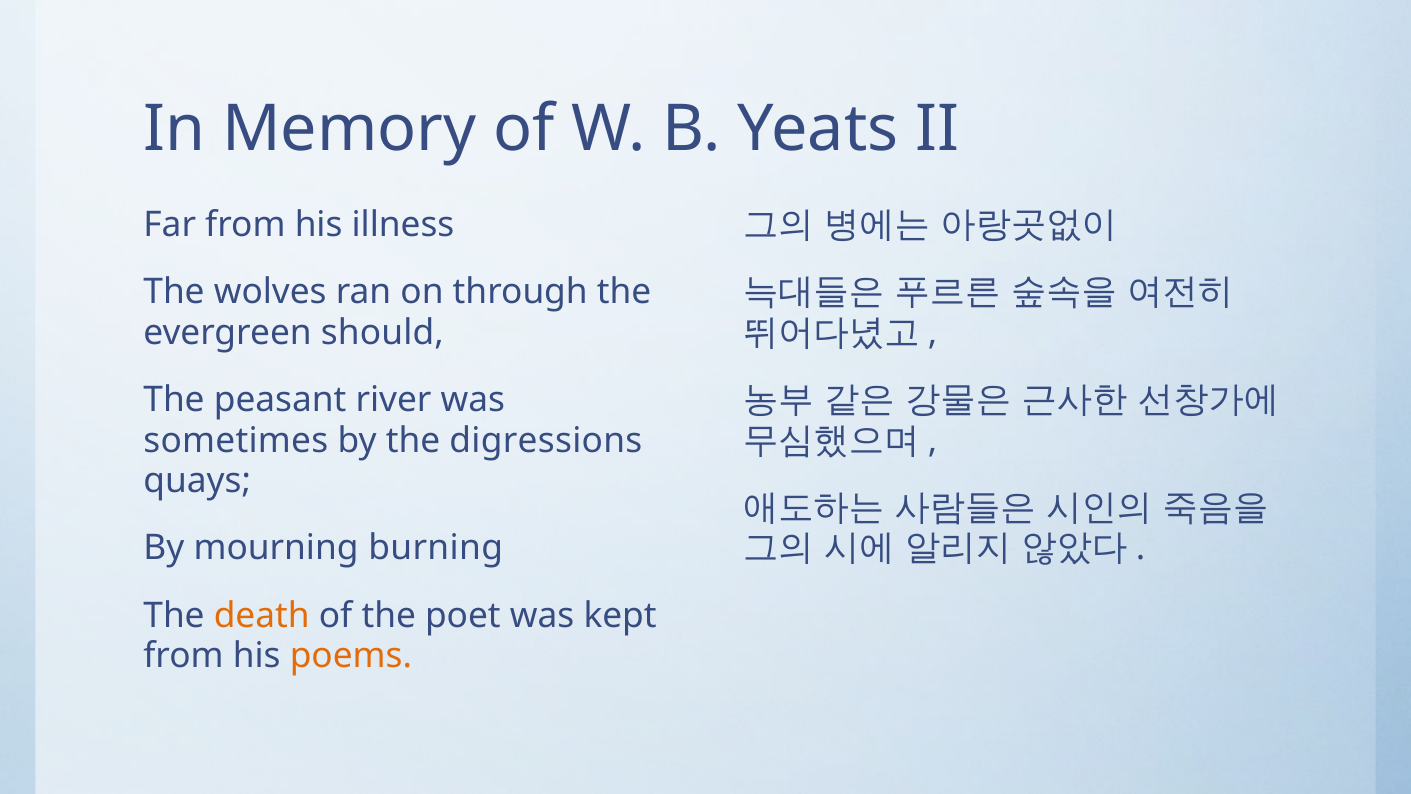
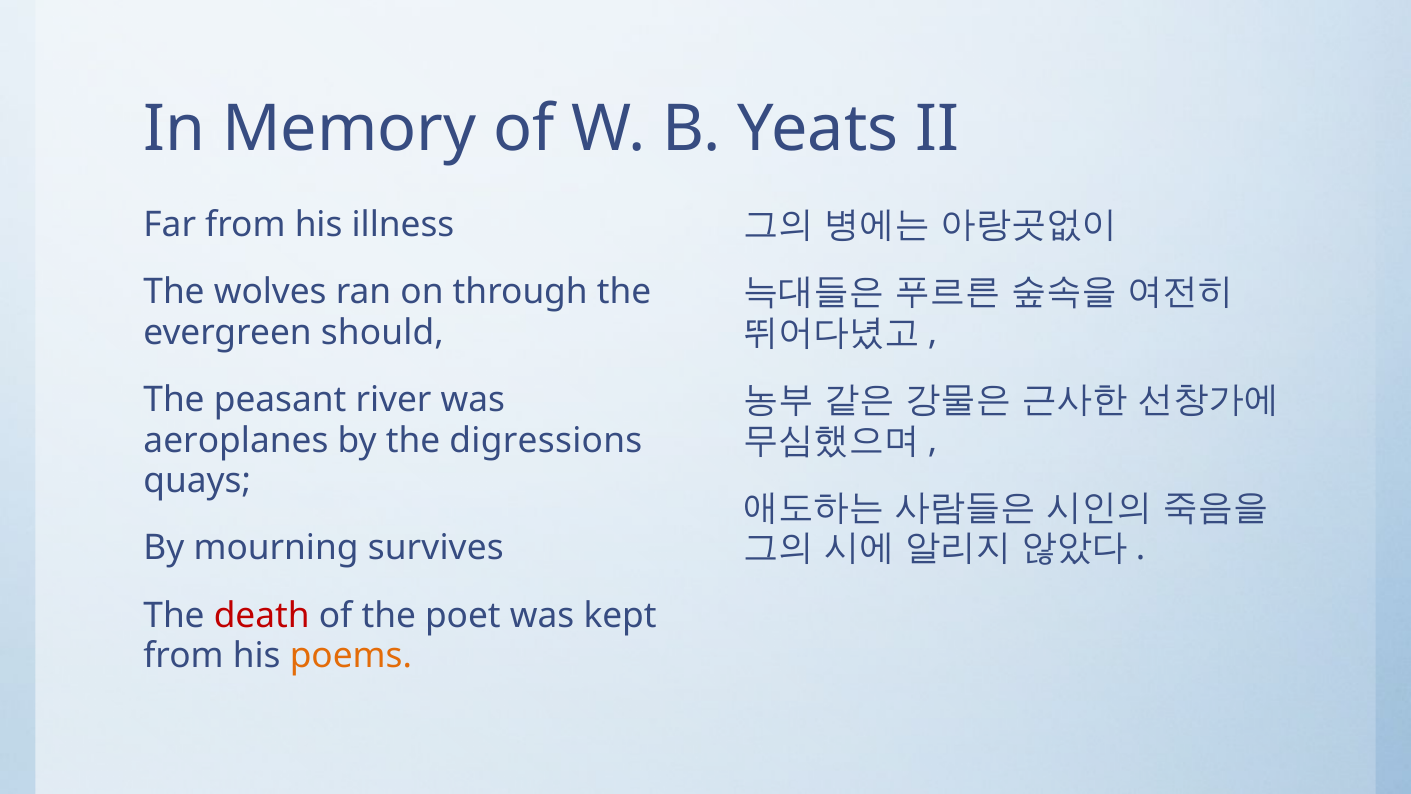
sometimes: sometimes -> aeroplanes (236, 440)
burning: burning -> survives (436, 548)
death colour: orange -> red (262, 616)
